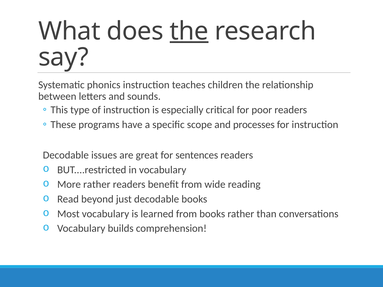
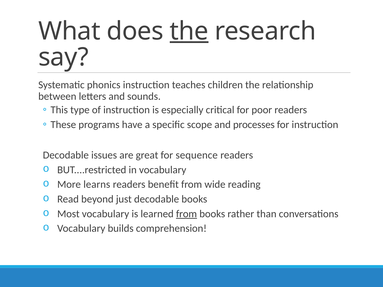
sentences: sentences -> sequence (197, 155)
More rather: rather -> learns (97, 185)
from underline: none -> present (187, 214)
